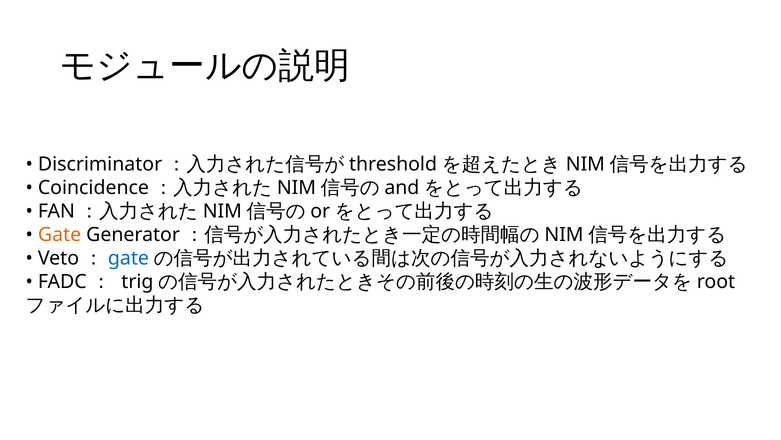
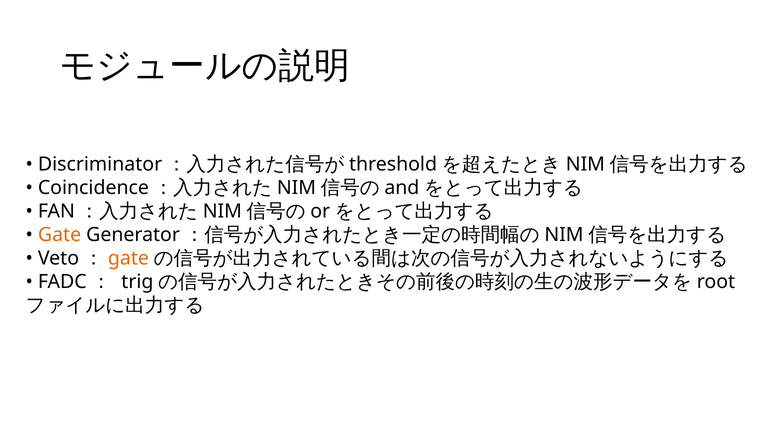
gate colour: blue -> orange (128, 258)
